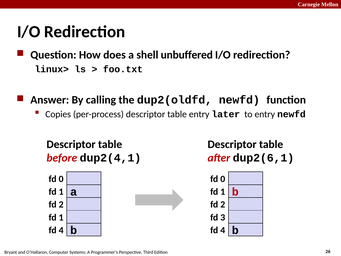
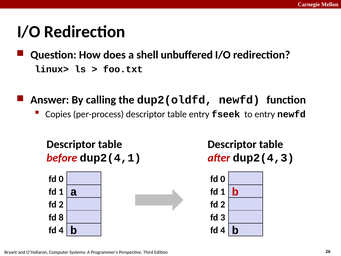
later: later -> fseek (226, 114)
dup2(6,1: dup2(6,1 -> dup2(4,3 (263, 158)
1: 1 -> 8 (61, 217)
